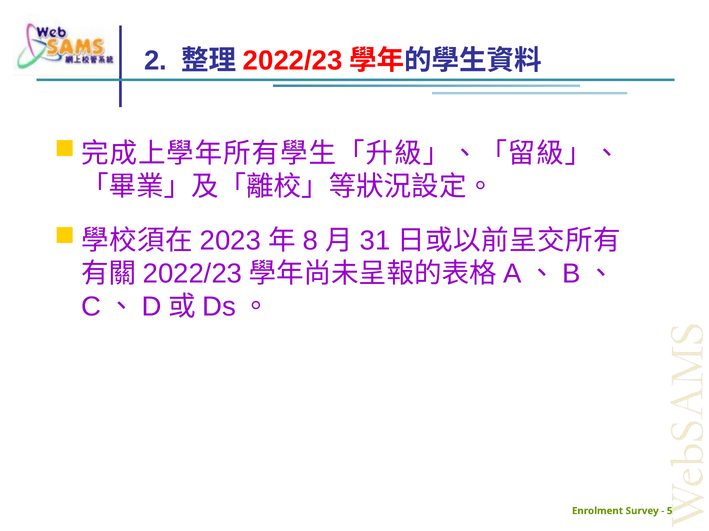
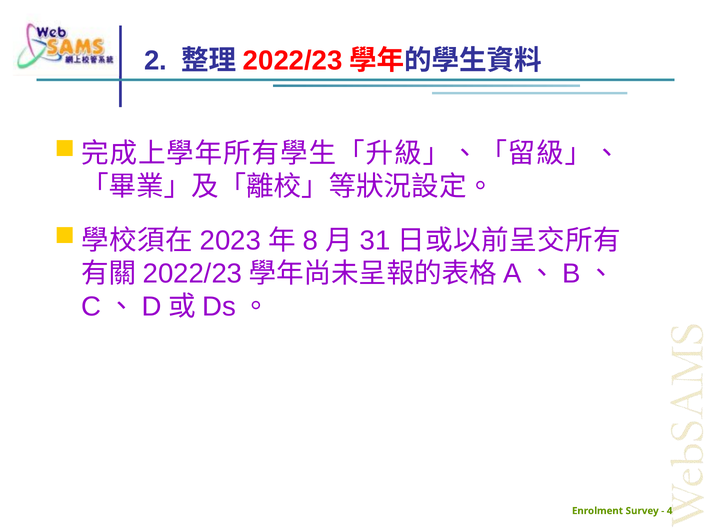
5: 5 -> 4 (670, 512)
